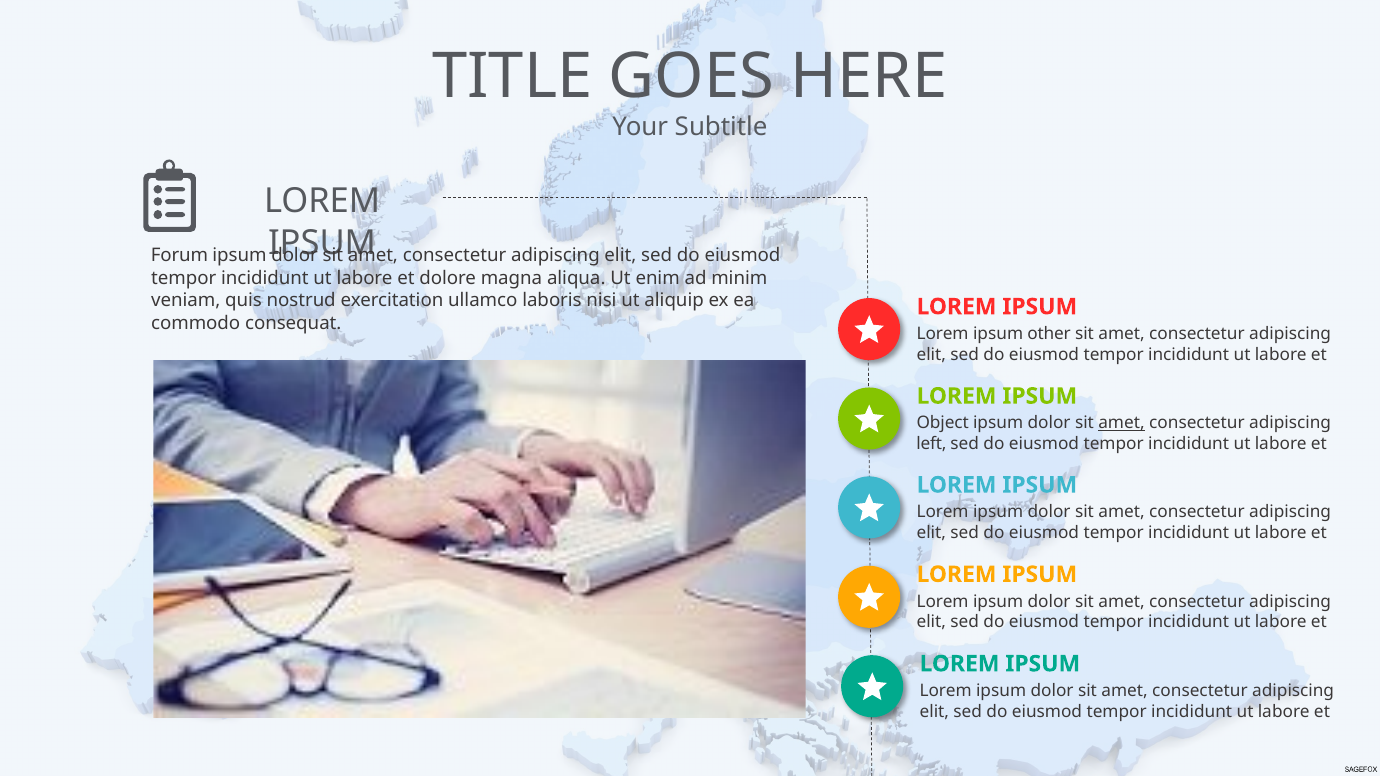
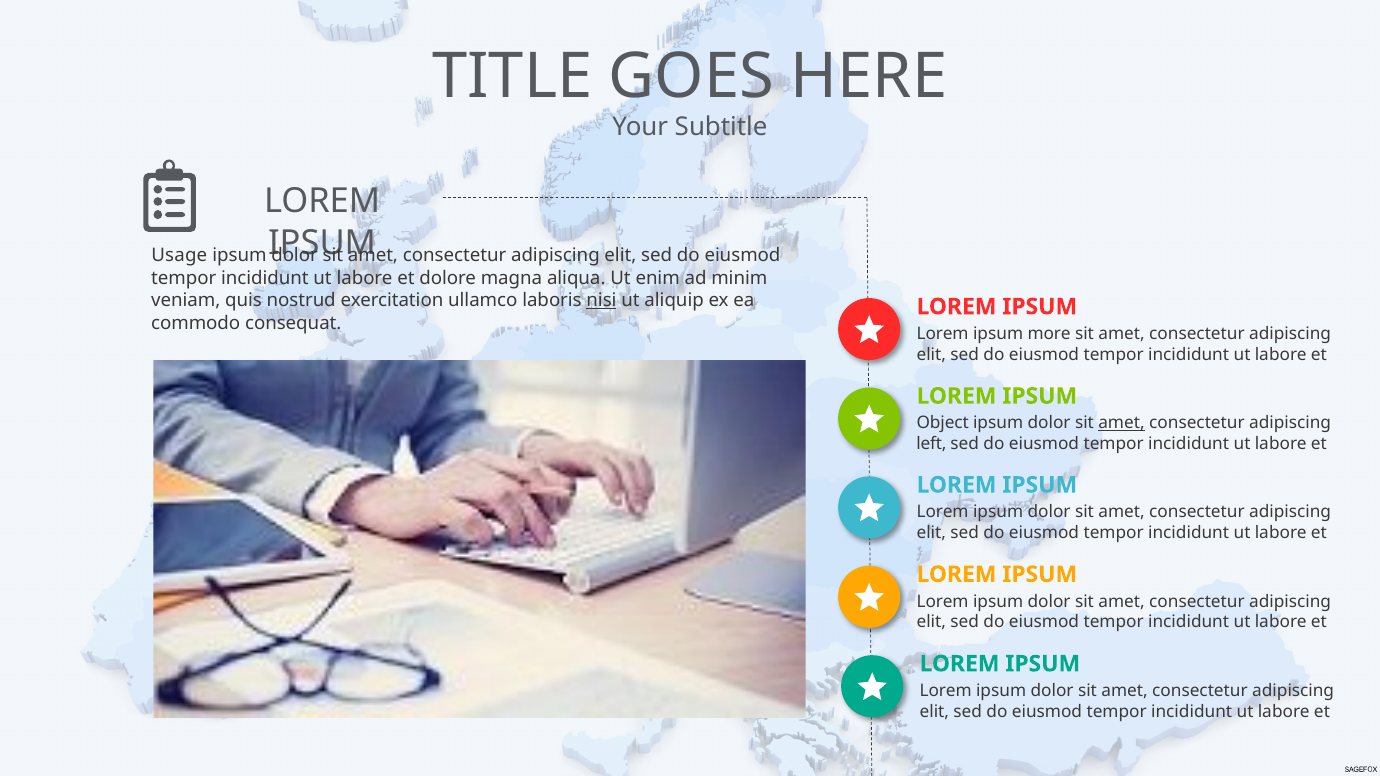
Forum: Forum -> Usage (179, 256)
nisi underline: none -> present (601, 300)
other: other -> more (1049, 334)
